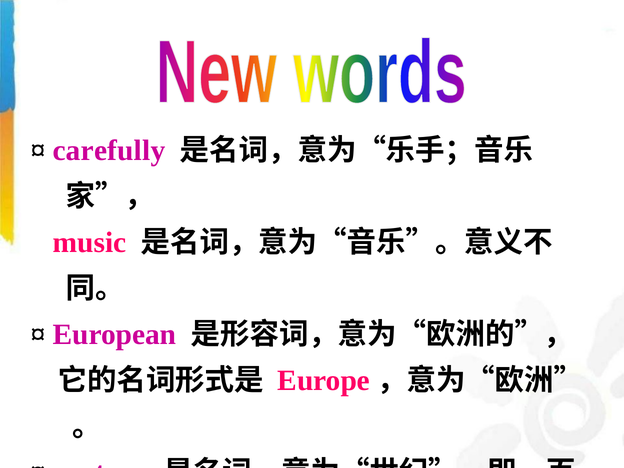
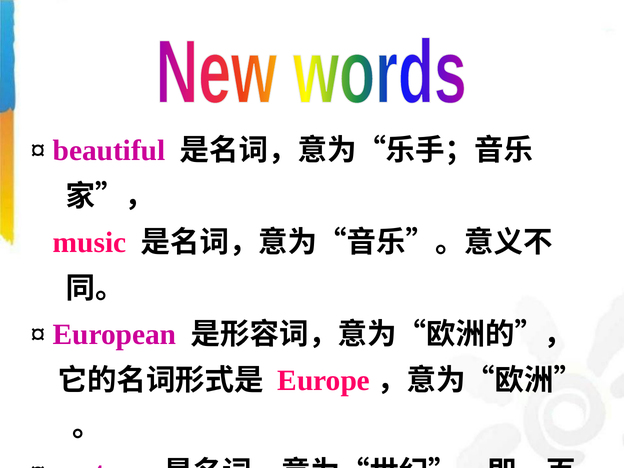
carefully: carefully -> beautiful (109, 151)
